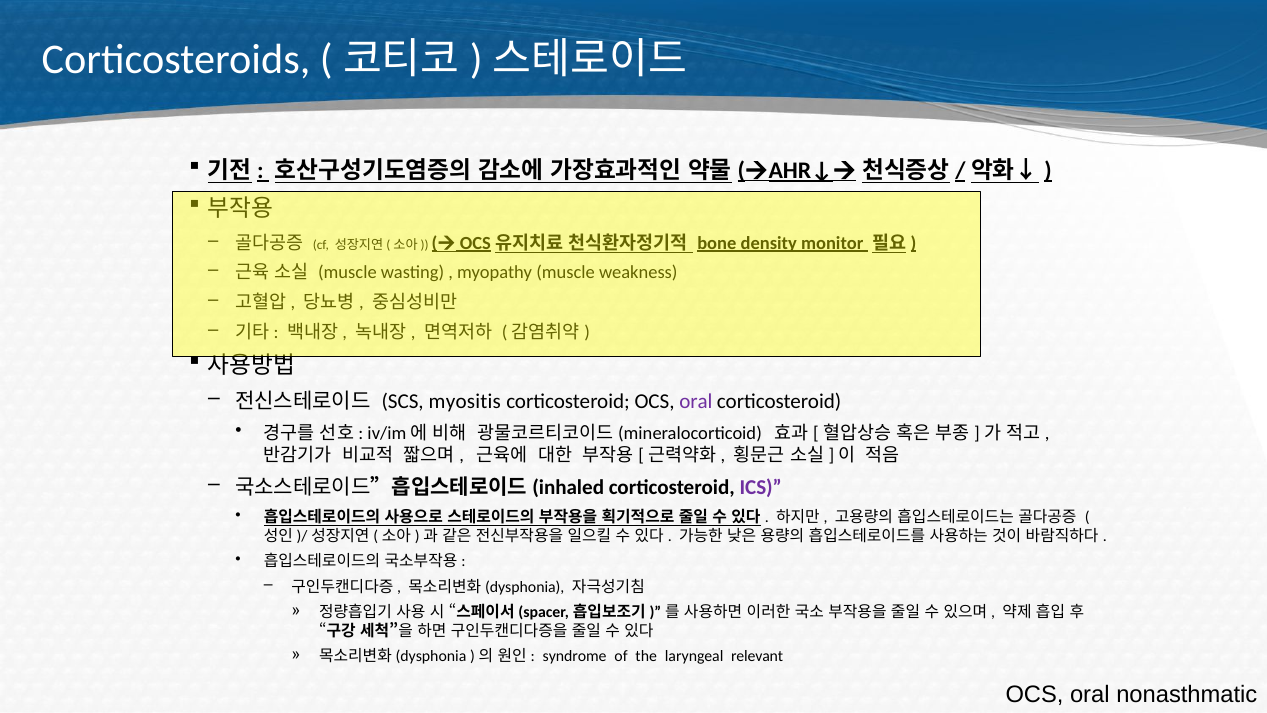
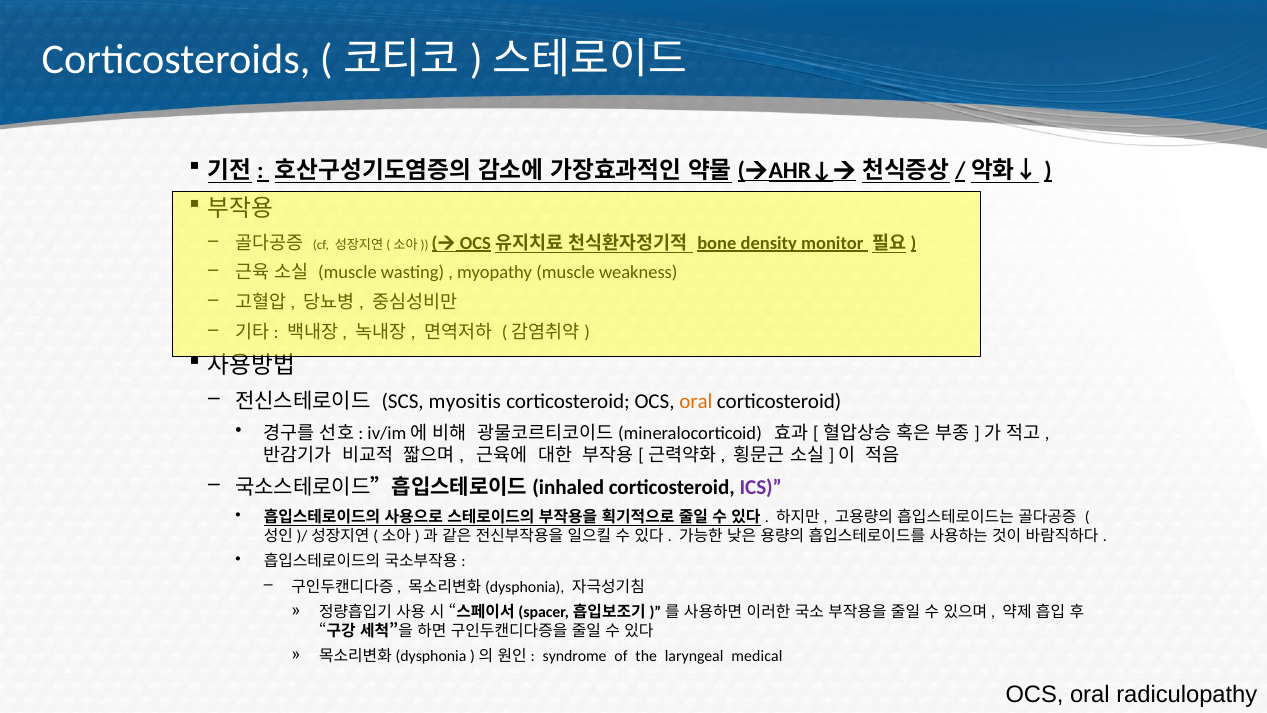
oral colour: purple -> orange (696, 401)
relevant: relevant -> medical (757, 656)
nonasthmatic: nonasthmatic -> radiculopathy (1187, 694)
